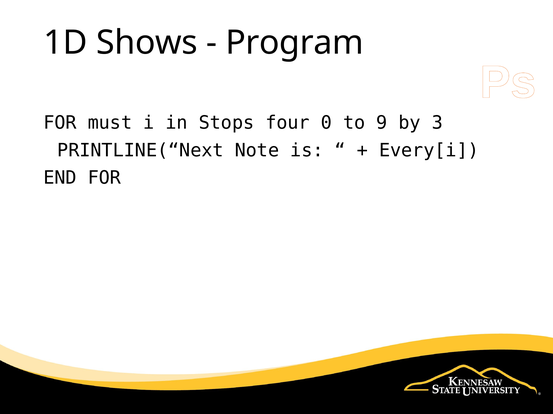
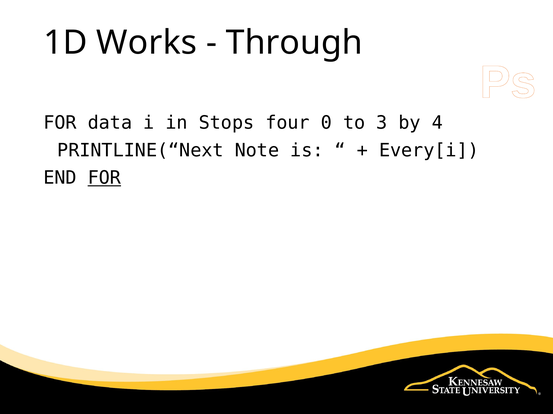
Shows: Shows -> Works (147, 43)
Program: Program -> Through (294, 43)
must: must -> data (110, 123)
9: 9 -> 3 (382, 123)
3: 3 -> 4 (437, 123)
FOR underline: none -> present (104, 178)
